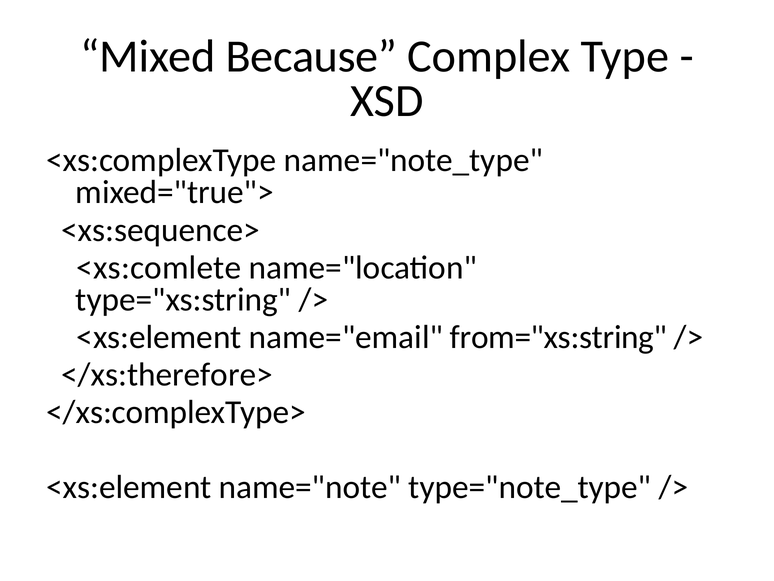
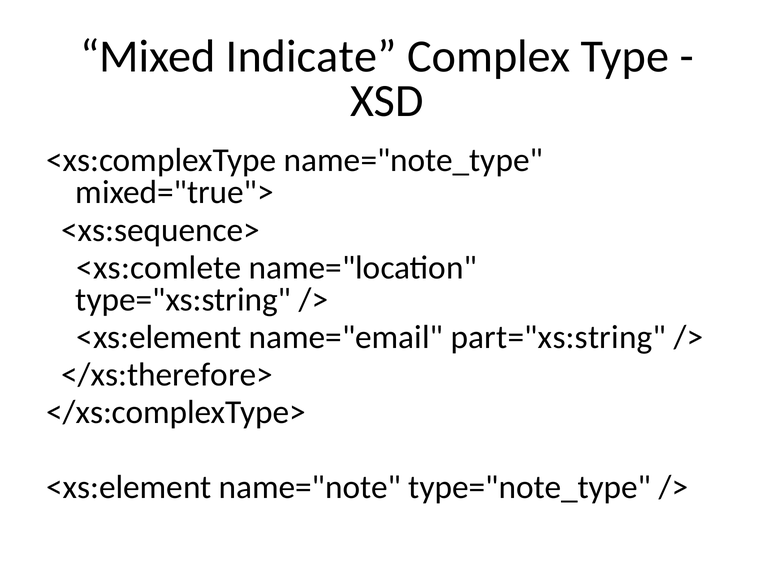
Because: Because -> Indicate (311, 56)
from="xs:string: from="xs:string -> part="xs:string (558, 337)
